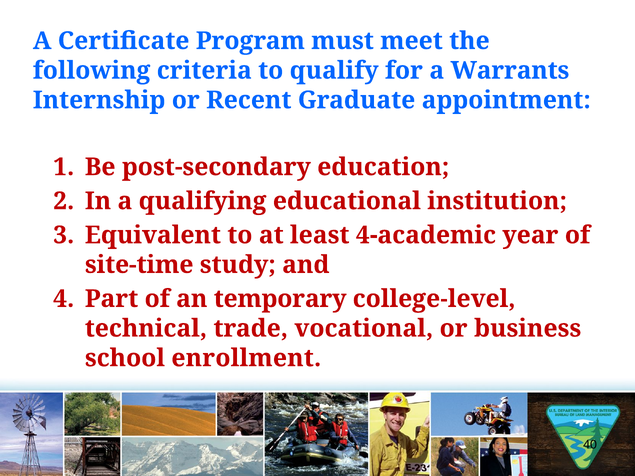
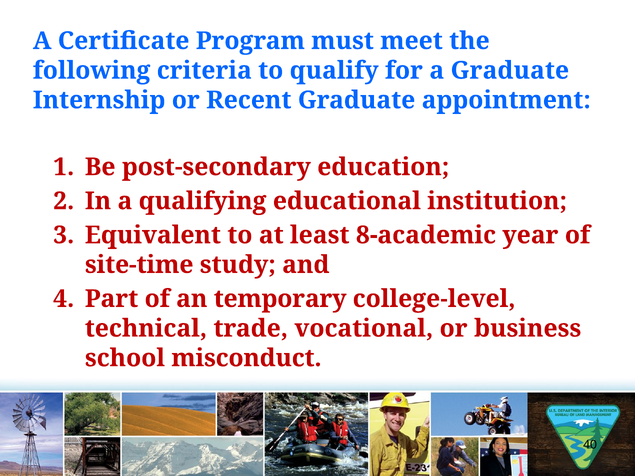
a Warrants: Warrants -> Graduate (510, 71)
4-academic: 4-academic -> 8-academic (426, 235)
enrollment: enrollment -> misconduct (246, 358)
